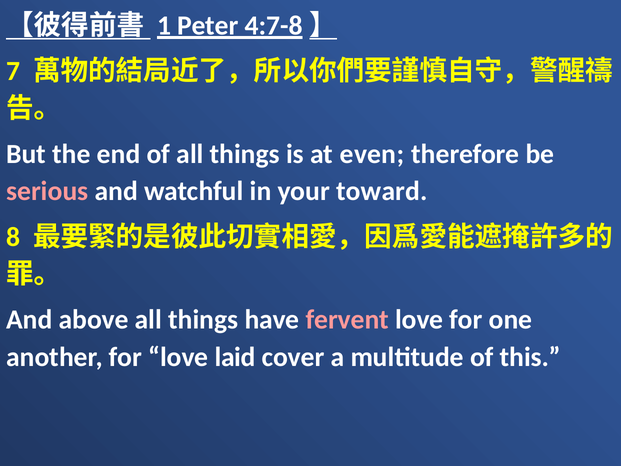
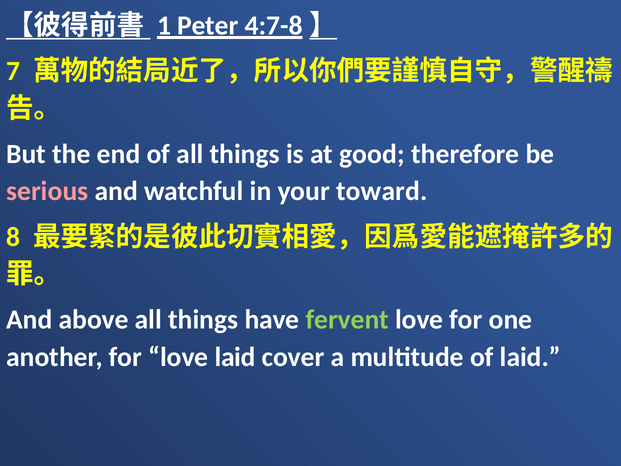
even: even -> good (372, 154)
fervent colour: pink -> light green (347, 320)
of this: this -> laid (530, 357)
